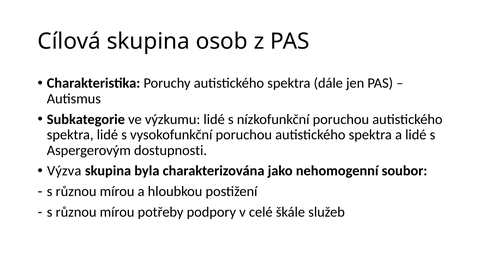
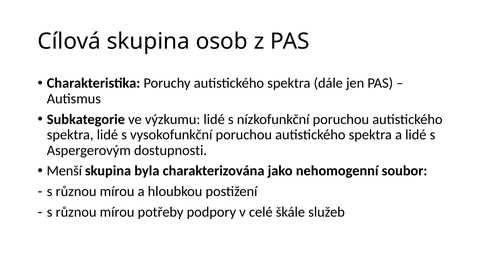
Výzva: Výzva -> Menší (64, 171)
